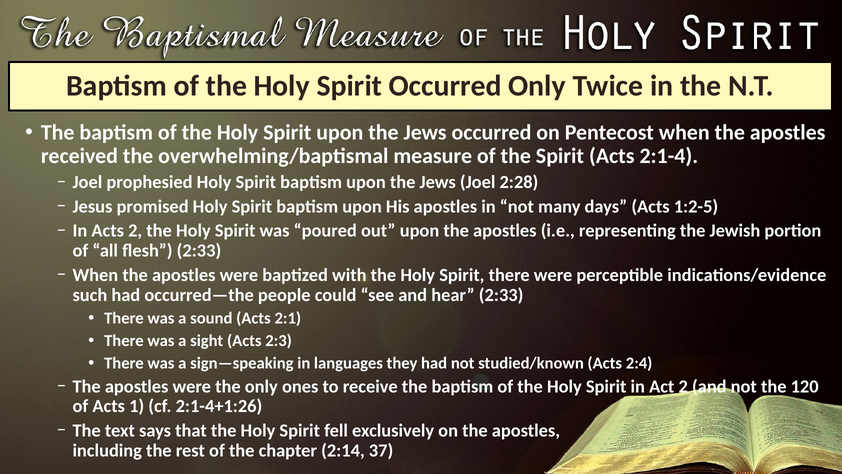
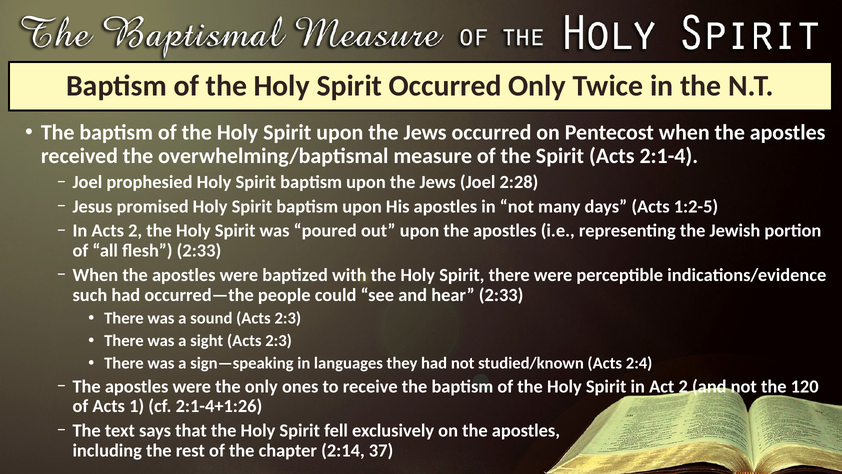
sound Acts 2:1: 2:1 -> 2:3 (288, 318)
